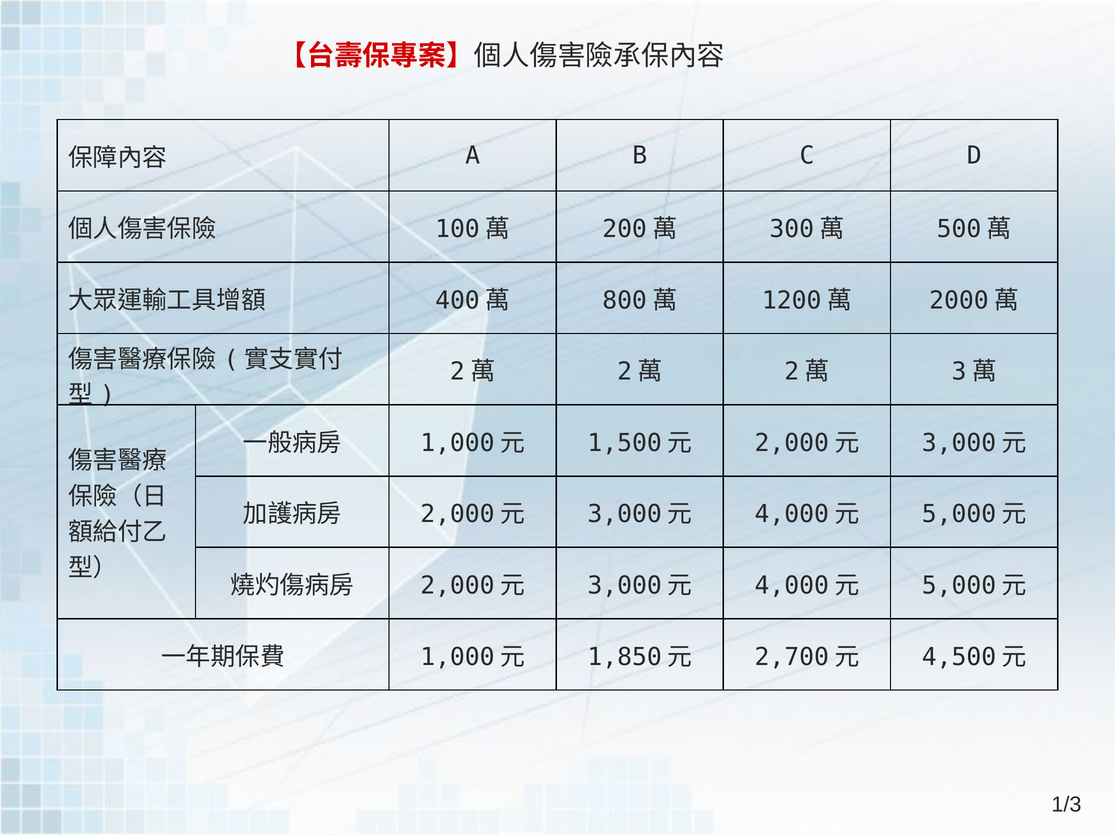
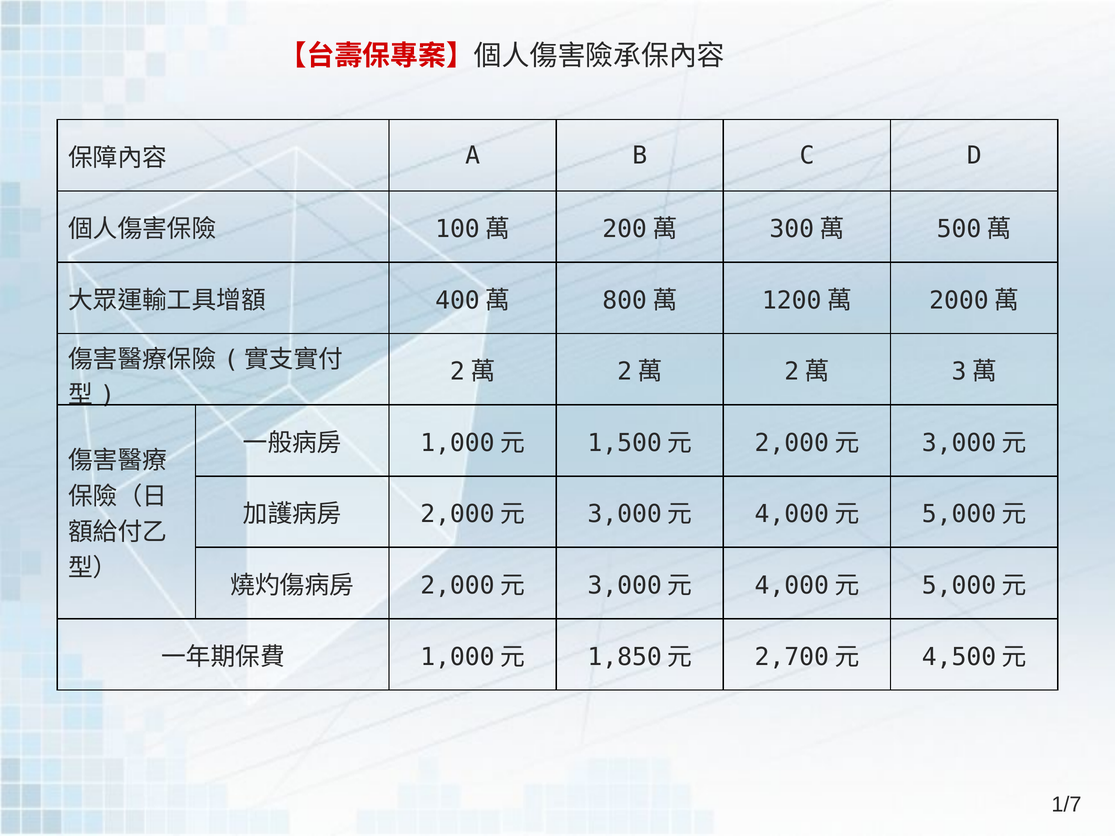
1/3: 1/3 -> 1/7 (1066, 805)
